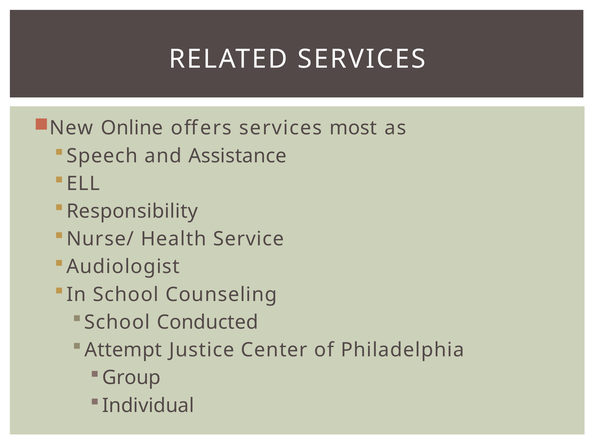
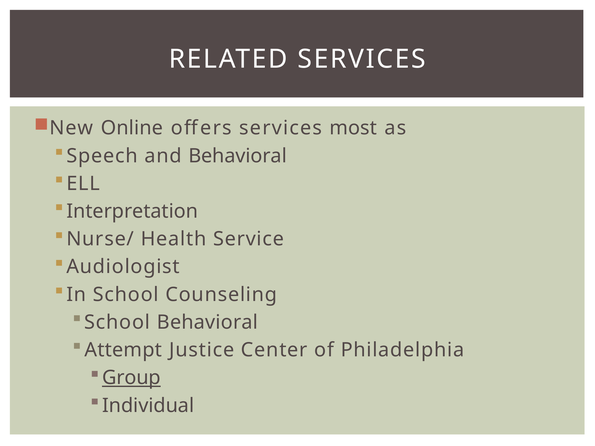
and Assistance: Assistance -> Behavioral (238, 156)
Responsibility: Responsibility -> Interpretation (132, 211)
School Conducted: Conducted -> Behavioral (207, 322)
Group underline: none -> present (131, 378)
